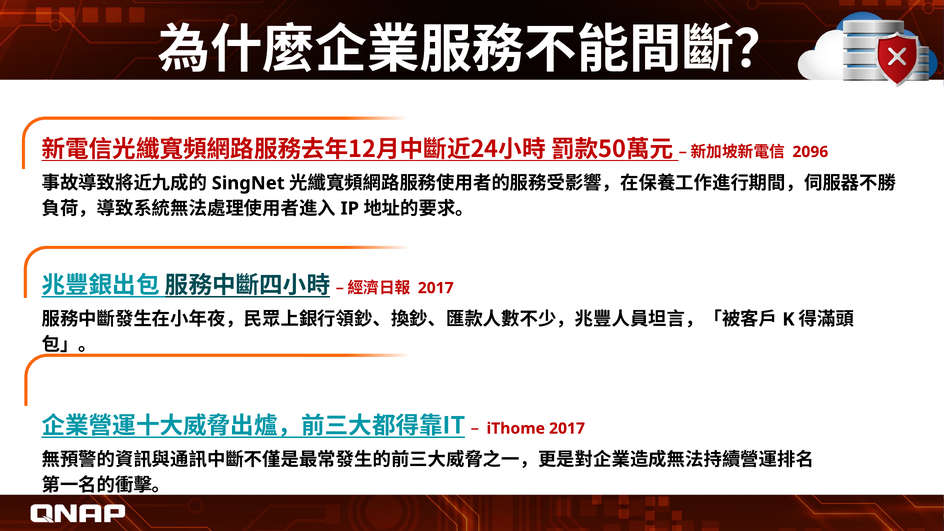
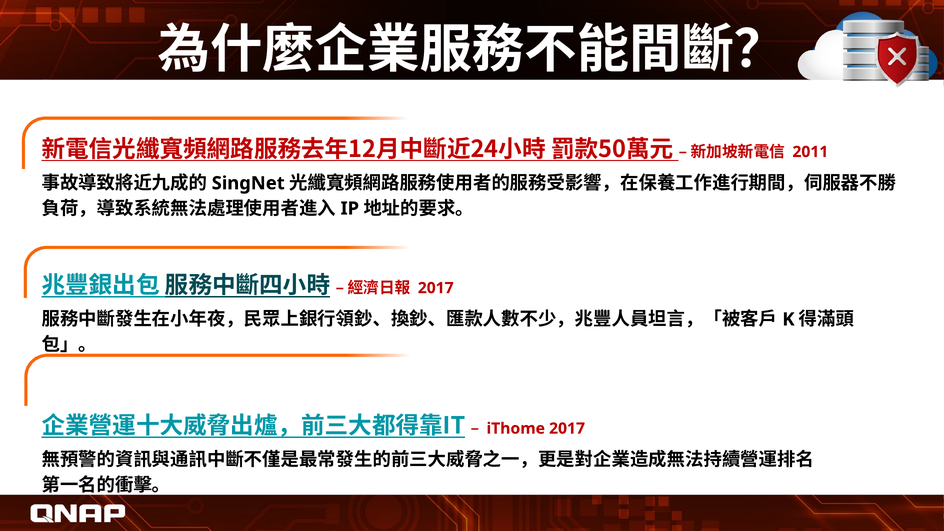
2096: 2096 -> 2011 (810, 152)
